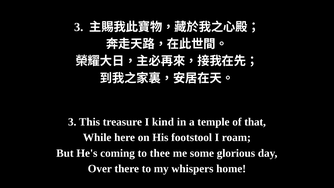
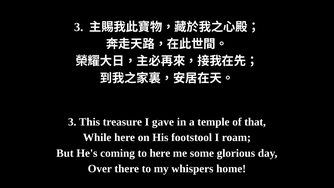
kind: kind -> gave (163, 122)
to thee: thee -> here (160, 153)
